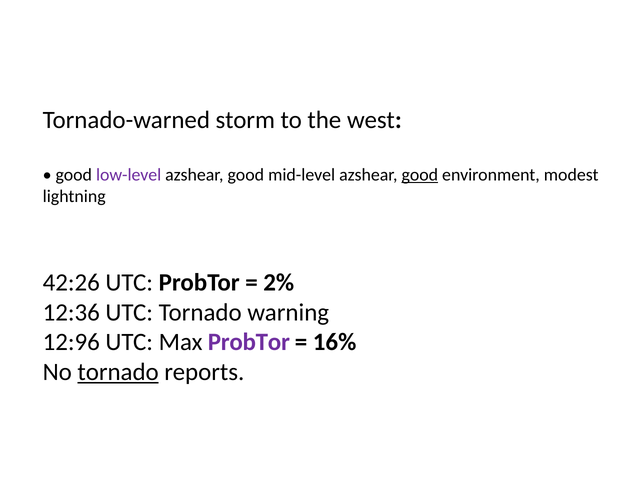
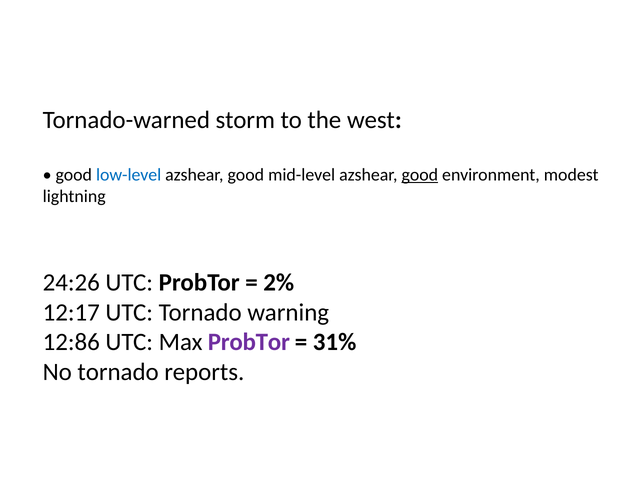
low-level colour: purple -> blue (129, 175)
42:26: 42:26 -> 24:26 (71, 283)
12:36: 12:36 -> 12:17 (71, 313)
12:96: 12:96 -> 12:86 (71, 343)
16%: 16% -> 31% (335, 343)
tornado underline: present -> none (118, 373)
